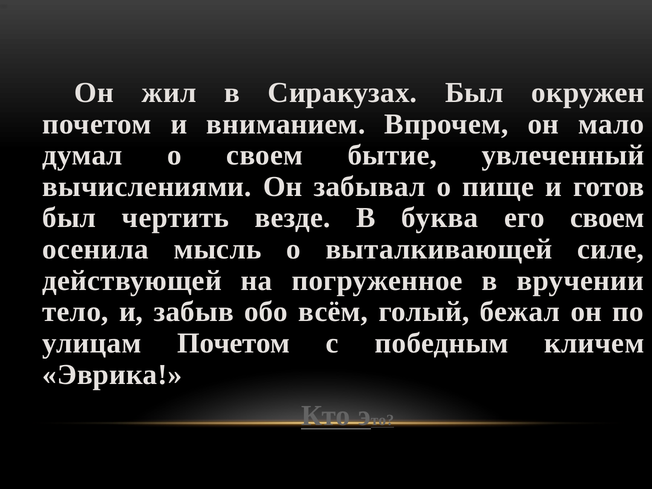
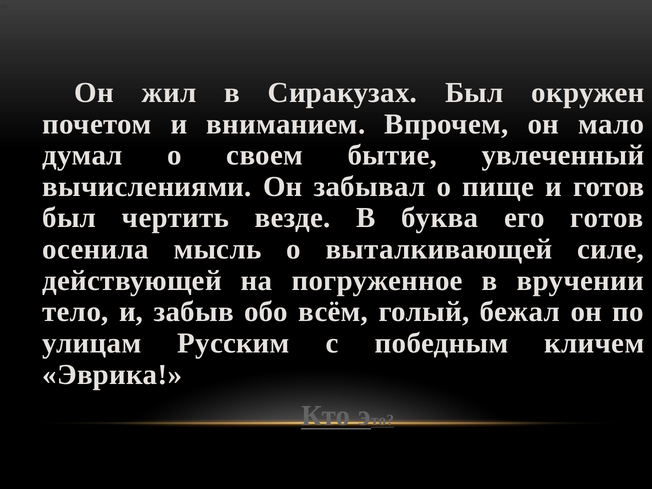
его своем: своем -> готов (607, 218)
улицам Почетом: Почетом -> Русским (234, 343)
